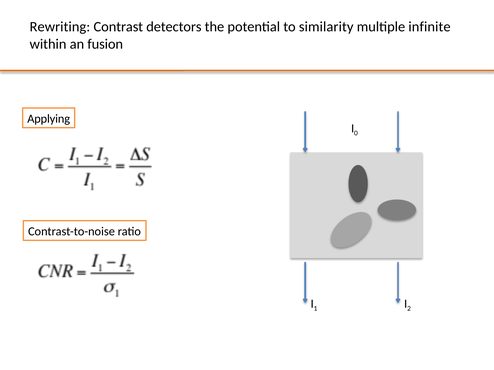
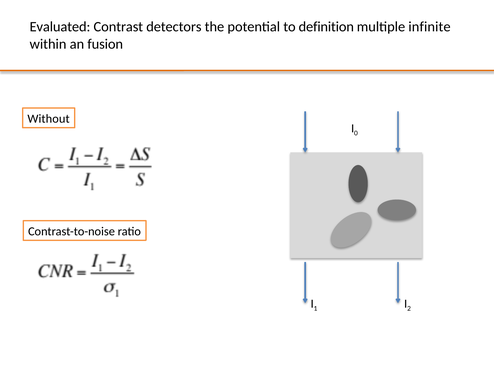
Rewriting: Rewriting -> Evaluated (60, 27)
similarity: similarity -> definition (326, 27)
Applying: Applying -> Without (49, 119)
